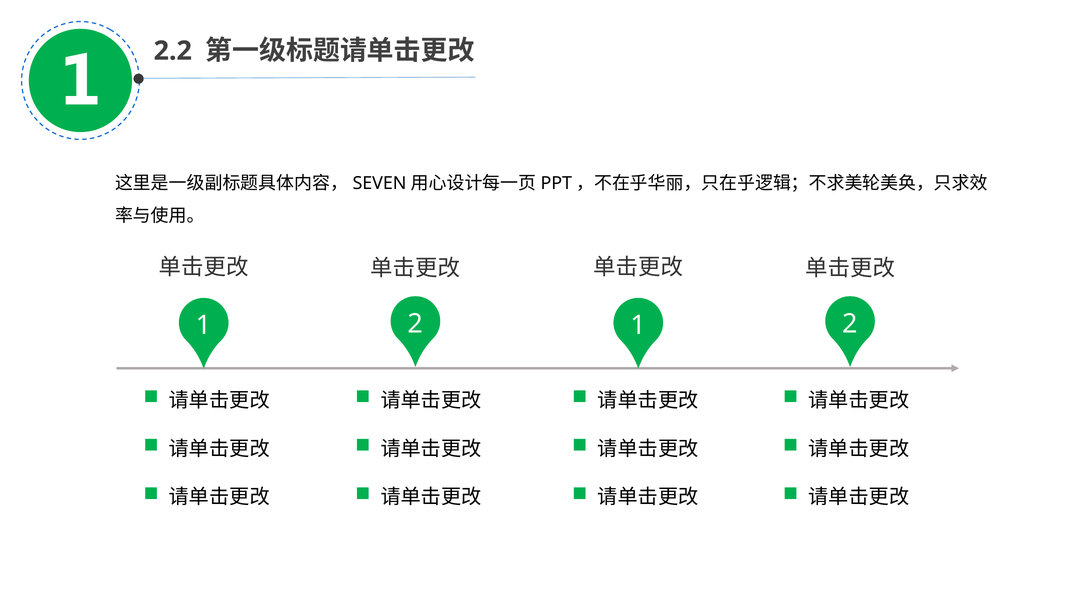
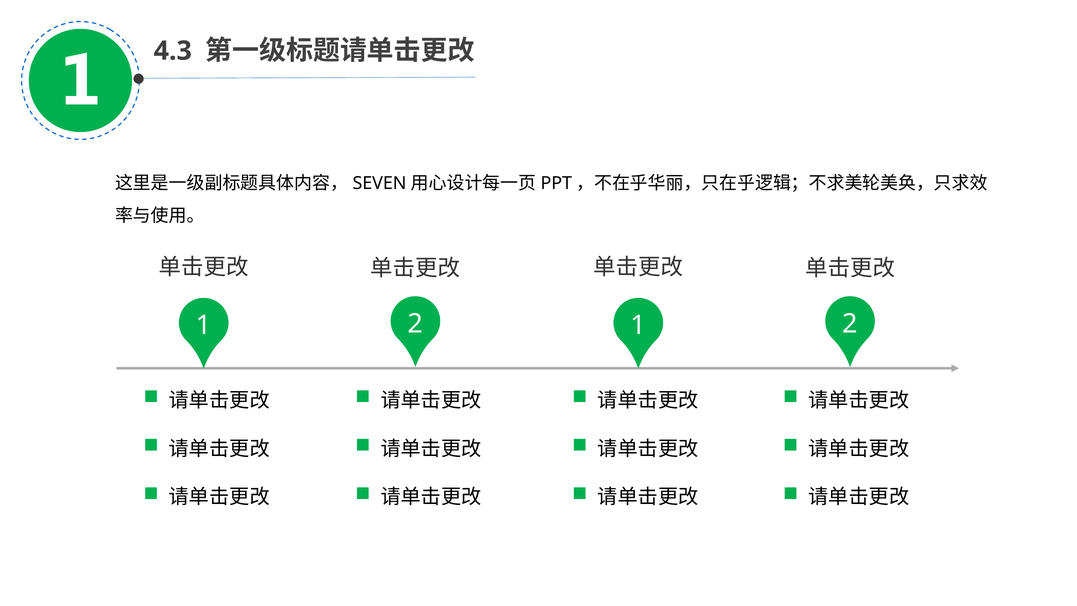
2.2: 2.2 -> 4.3 (173, 51)
